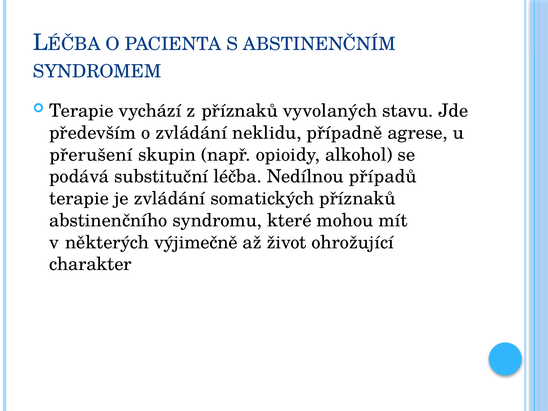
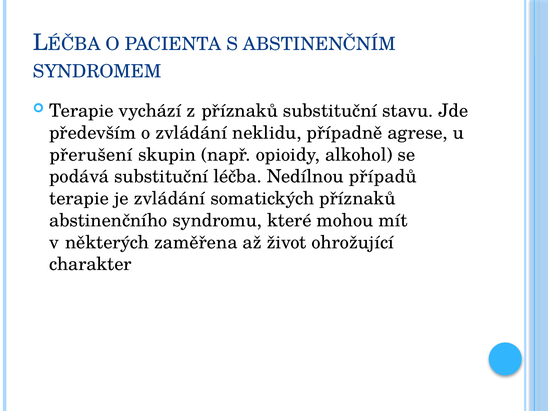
příznaků vyvolaných: vyvolaných -> substituční (330, 111)
výjimečně: výjimečně -> zaměřena (196, 242)
